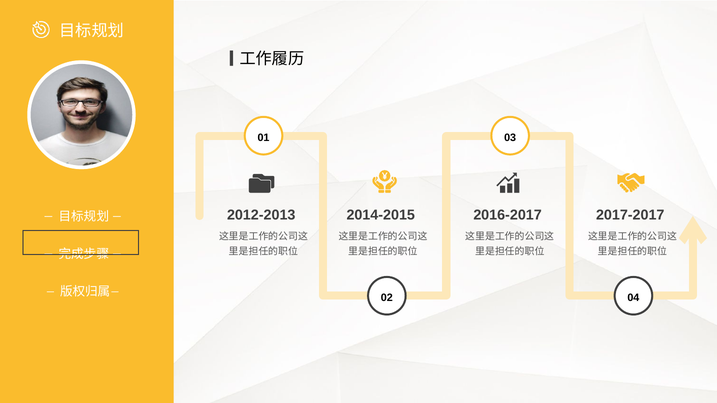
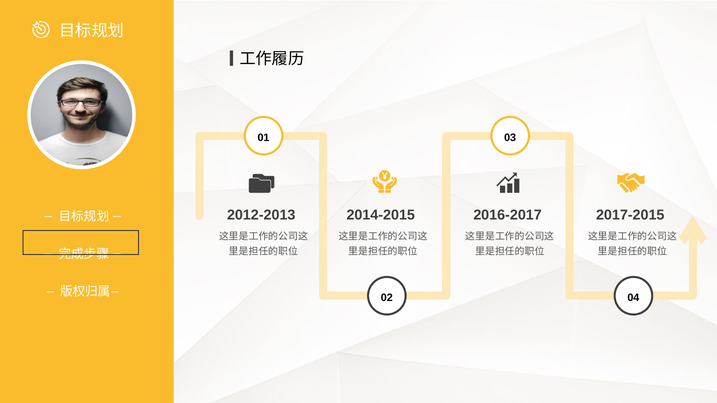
2017-2017: 2017-2017 -> 2017-2015 (630, 215)
